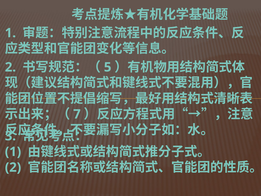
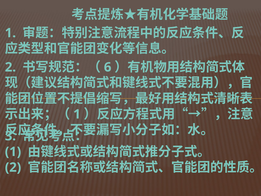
5: 5 -> 6 (108, 67)
7: 7 -> 1 (77, 114)
